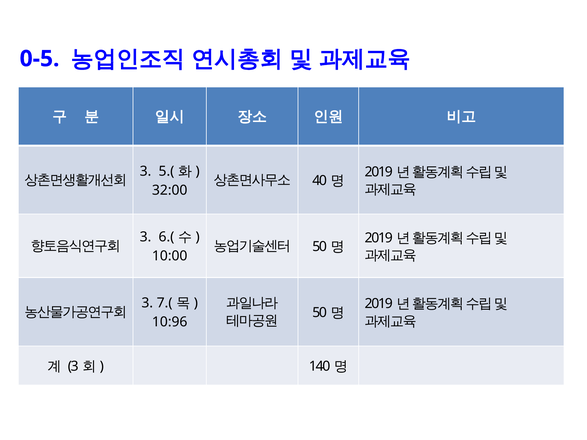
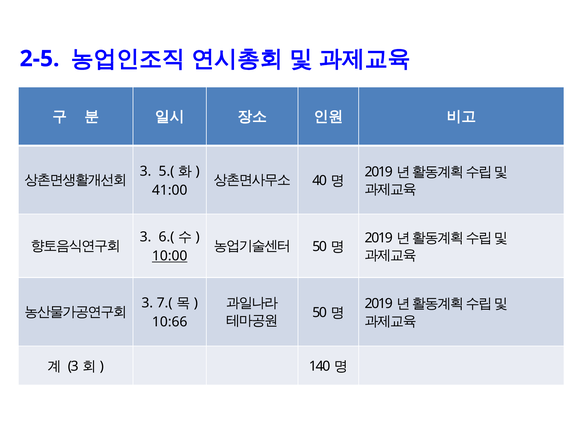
0-5: 0-5 -> 2-5 (40, 59)
32:00: 32:00 -> 41:00 (170, 190)
10:00 underline: none -> present (170, 256)
10:96: 10:96 -> 10:66 (170, 322)
